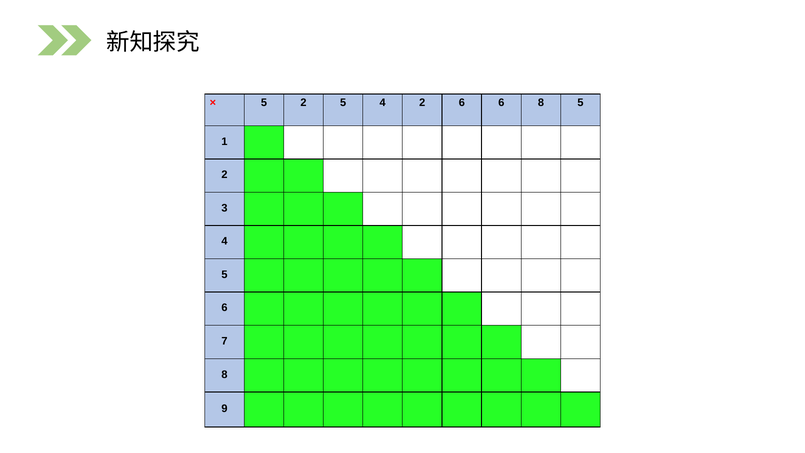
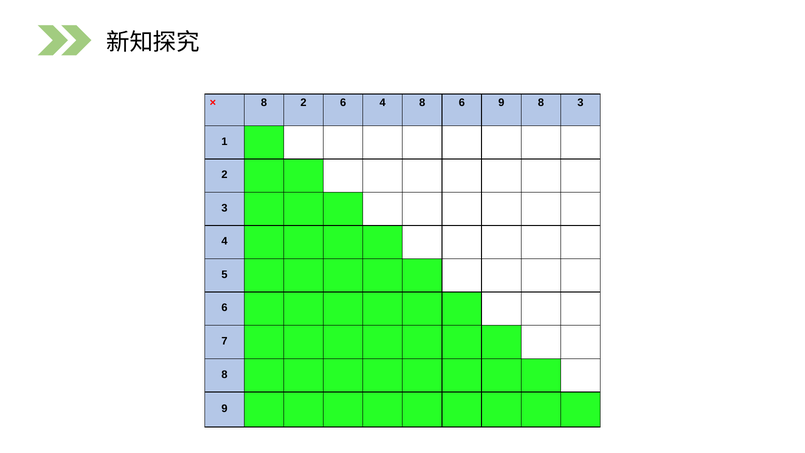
5: 5 -> 8 (264, 103)
2 5: 5 -> 6 (343, 103)
4 2: 2 -> 8 (422, 103)
6 6: 6 -> 9 (501, 103)
8 5: 5 -> 3 (580, 103)
